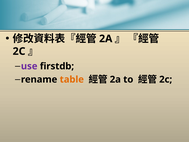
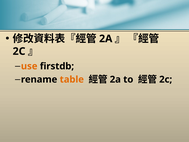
use colour: purple -> orange (29, 66)
